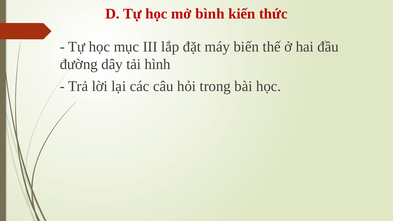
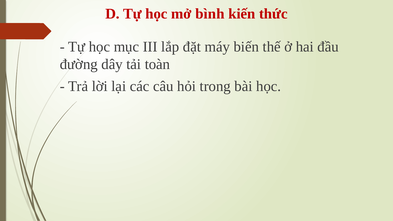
hình: hình -> toàn (157, 64)
